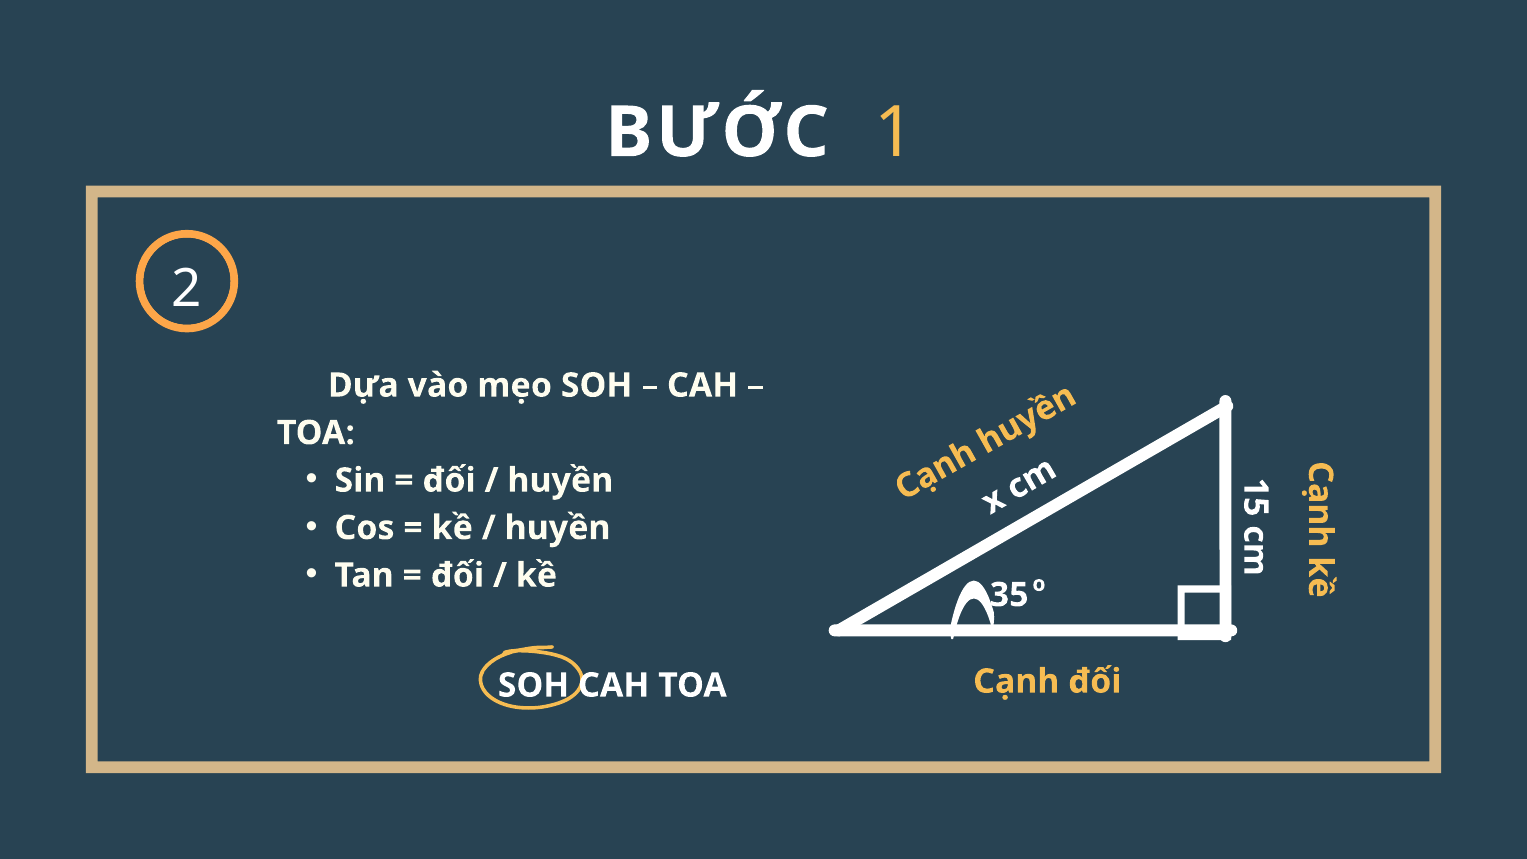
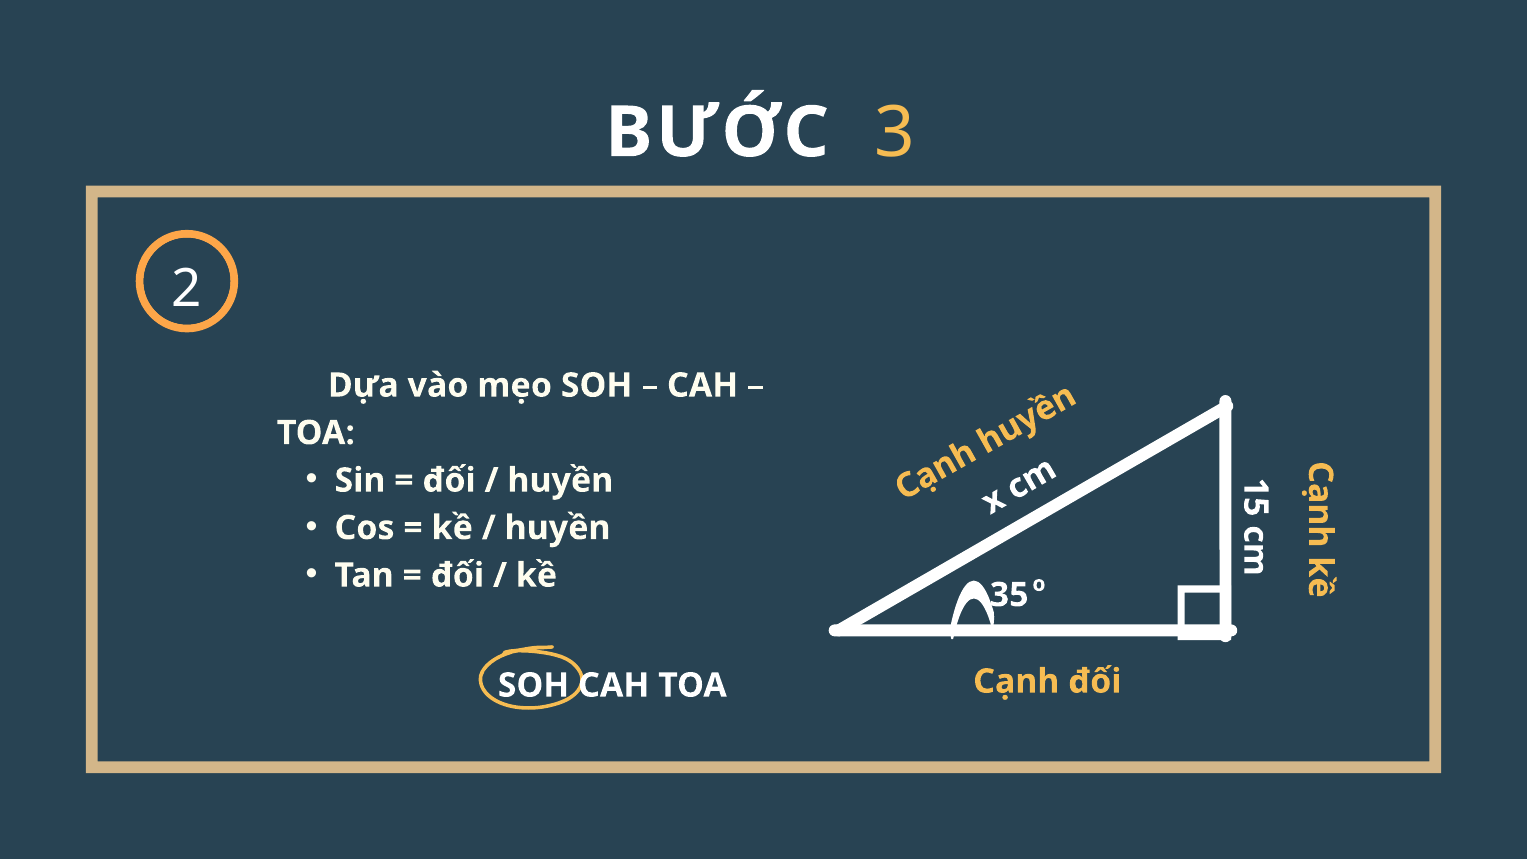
BƯỚC 1: 1 -> 3 (895, 133)
